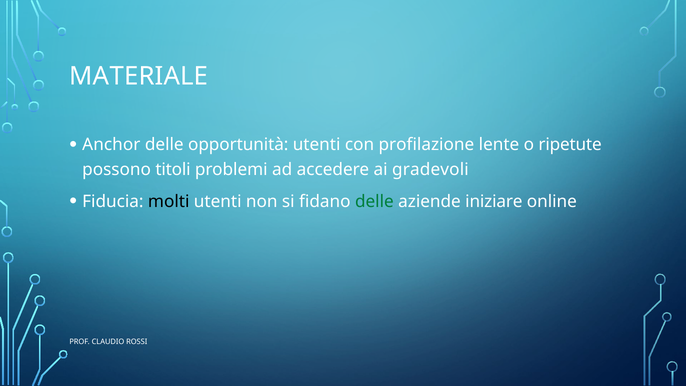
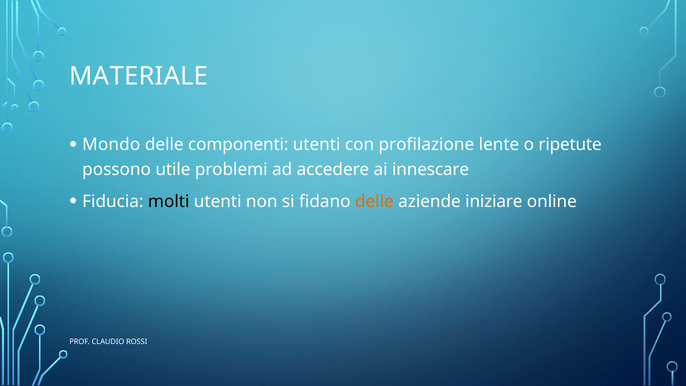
Anchor: Anchor -> Mondo (111, 145)
opportunità: opportunità -> componenti (238, 145)
titoli: titoli -> utile (173, 169)
gradevoli: gradevoli -> innescare (431, 169)
delle colour: green -> orange (374, 201)
